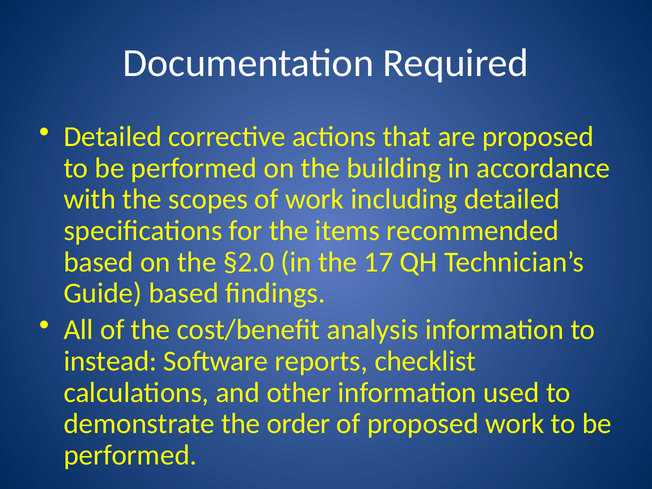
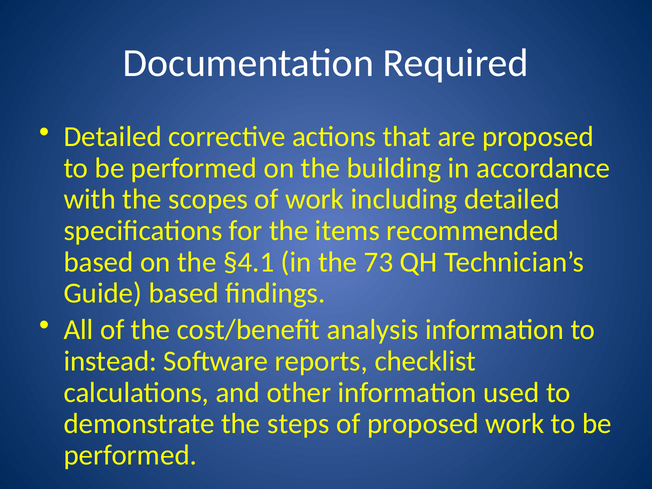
§2.0: §2.0 -> §4.1 (249, 262)
17: 17 -> 73 (379, 262)
order: order -> steps (298, 424)
